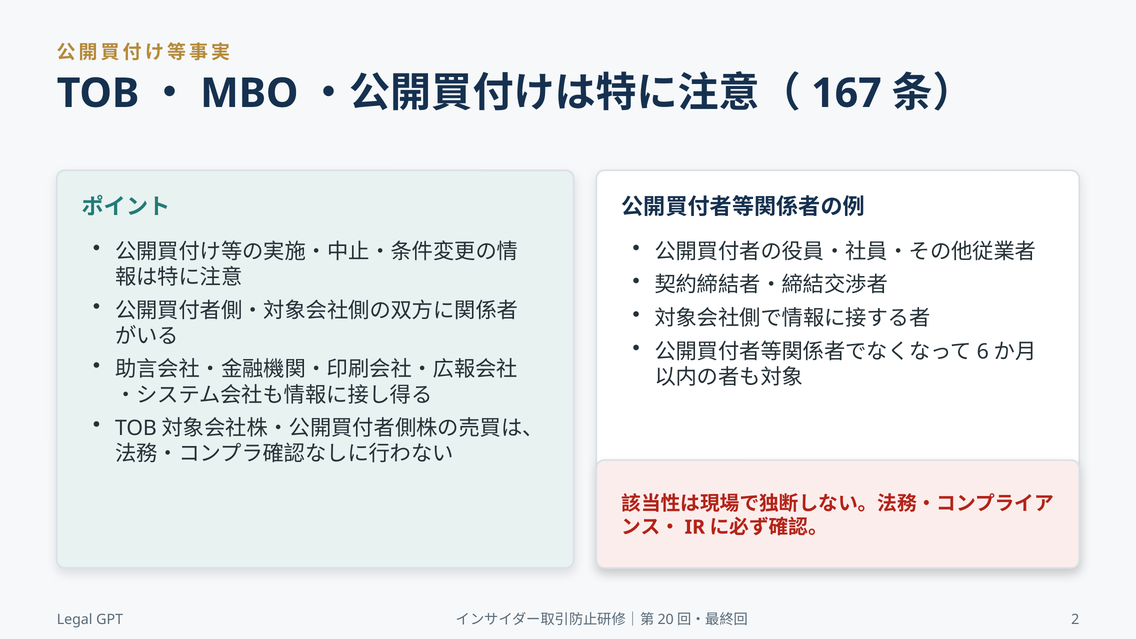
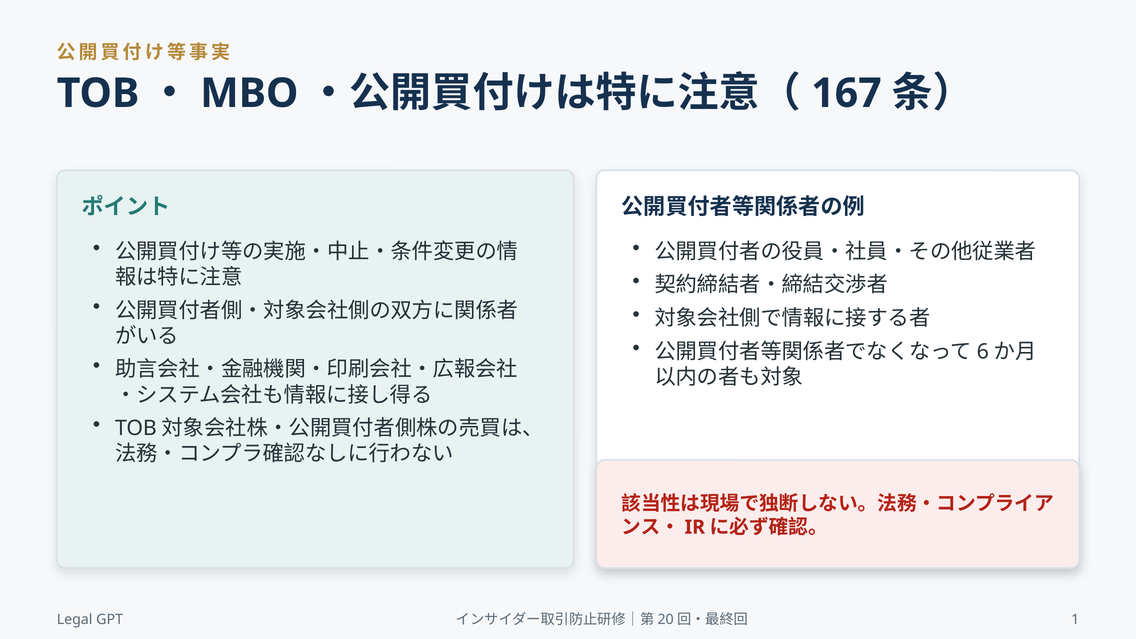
2: 2 -> 1 (1075, 620)
